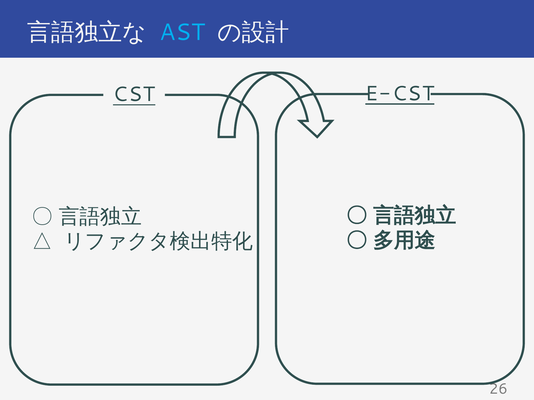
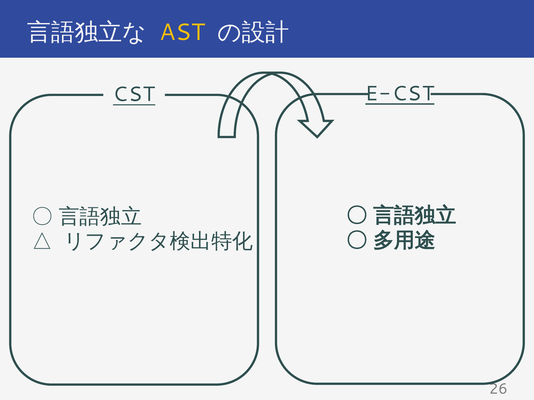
AST colour: light blue -> yellow (182, 32)
